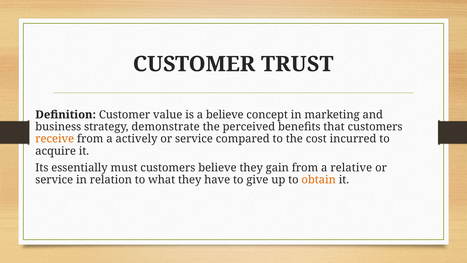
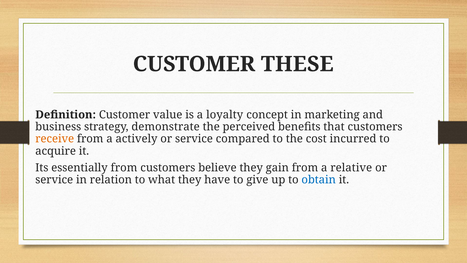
TRUST: TRUST -> THESE (297, 64)
a believe: believe -> loyalty (225, 115)
essentially must: must -> from (124, 168)
obtain colour: orange -> blue (319, 180)
